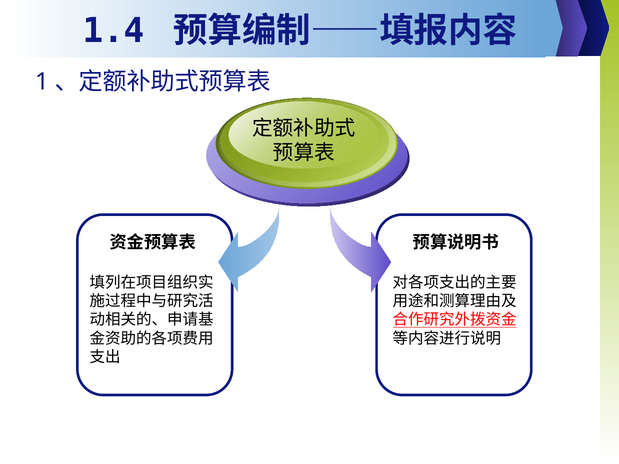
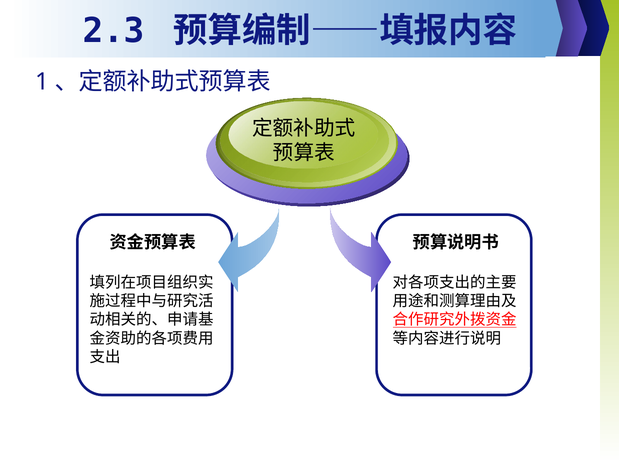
1.4: 1.4 -> 2.3 (114, 31)
